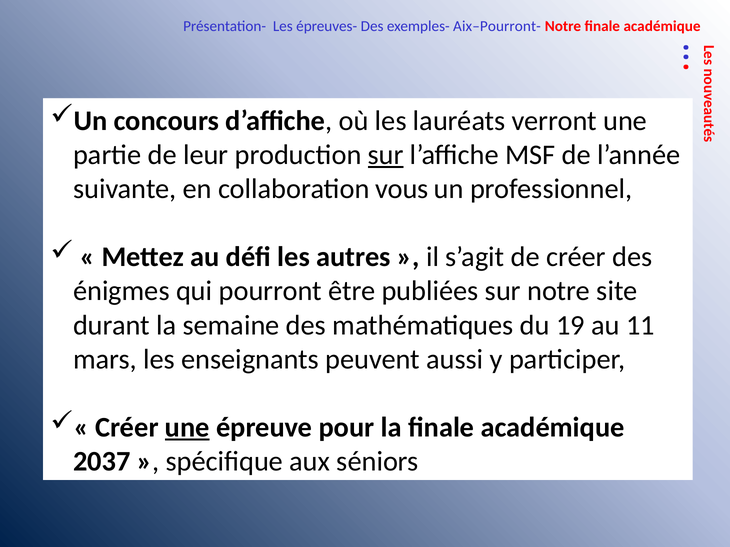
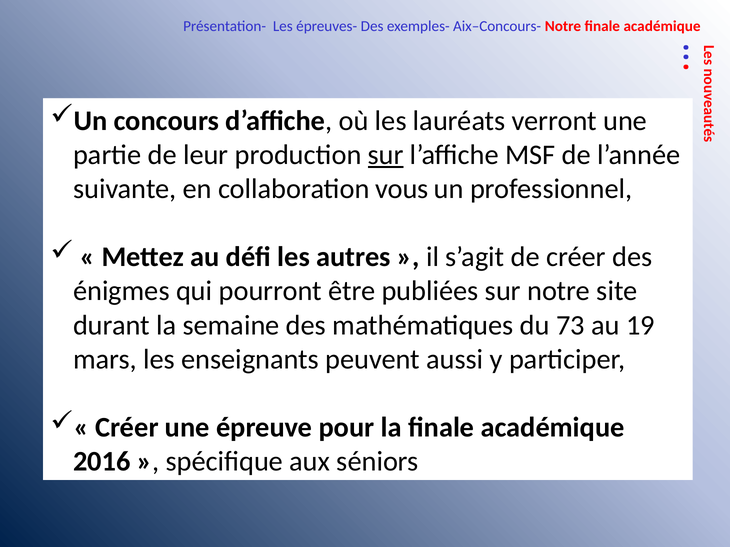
Aix–Pourront-: Aix–Pourront- -> Aix–Concours- (497, 27)
19: 19 -> 73 (570, 325)
11: 11 -> 19 (640, 325)
une underline: present -> none (187, 428)
2037: 2037 -> 2016 (102, 462)
